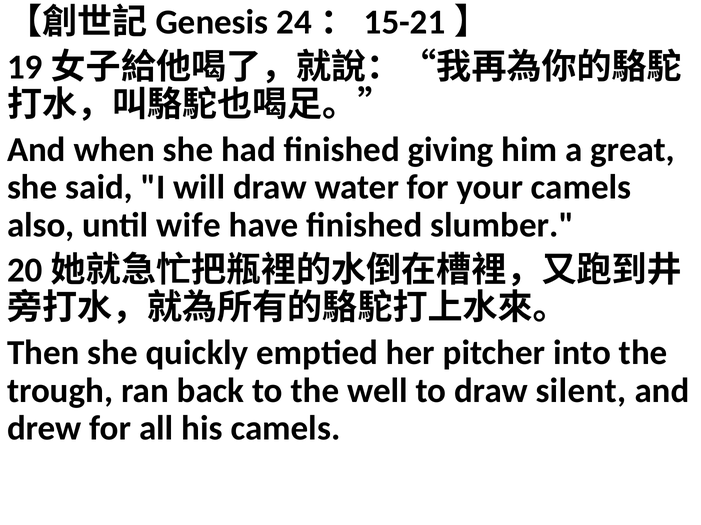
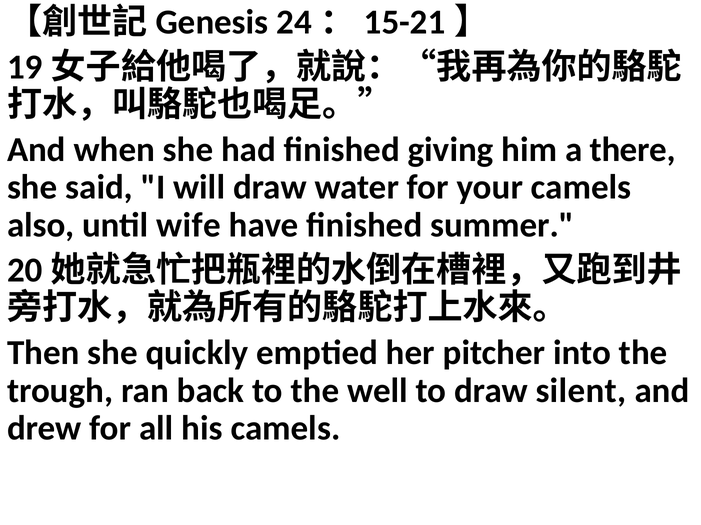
great: great -> there (633, 150)
slumber: slumber -> summer (502, 226)
